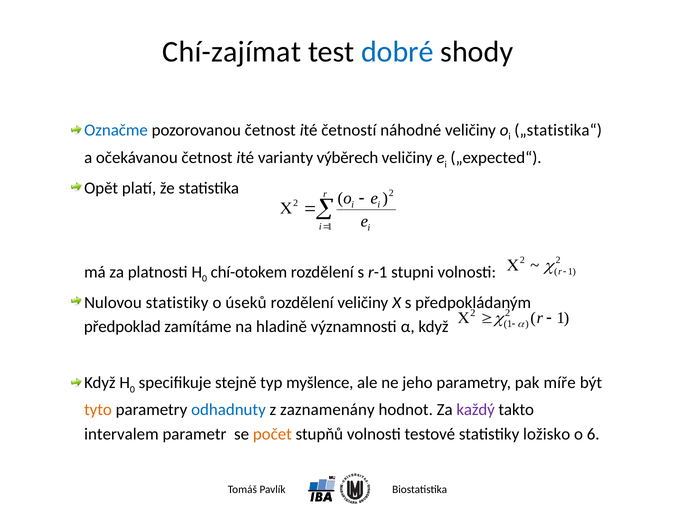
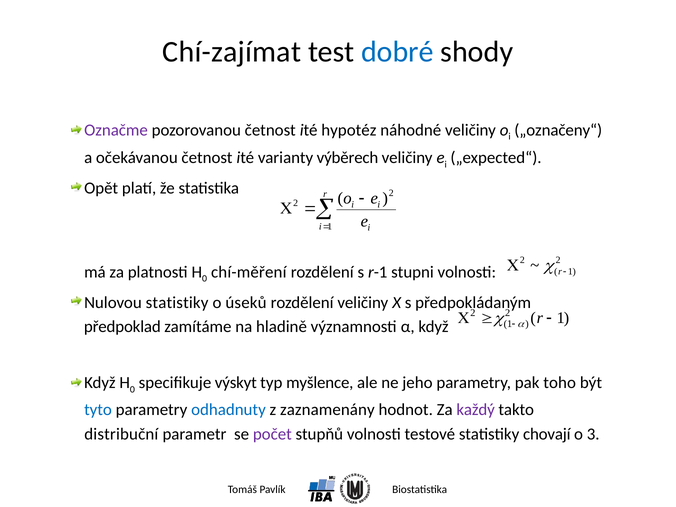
Označme colour: blue -> purple (116, 130)
četností: četností -> hypotéz (349, 130)
„statistika“: „statistika“ -> „označeny“ (558, 130)
chí-otokem: chí-otokem -> chí-měření (249, 272)
stejně: stejně -> výskyt (236, 383)
míře: míře -> toho (560, 383)
tyto colour: orange -> blue (98, 410)
intervalem: intervalem -> distribuční (121, 434)
počet colour: orange -> purple (272, 434)
ložisko: ložisko -> chovají (547, 434)
6: 6 -> 3 (593, 434)
